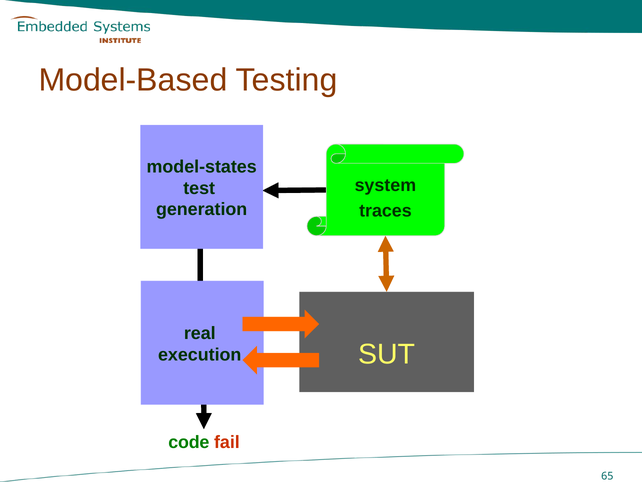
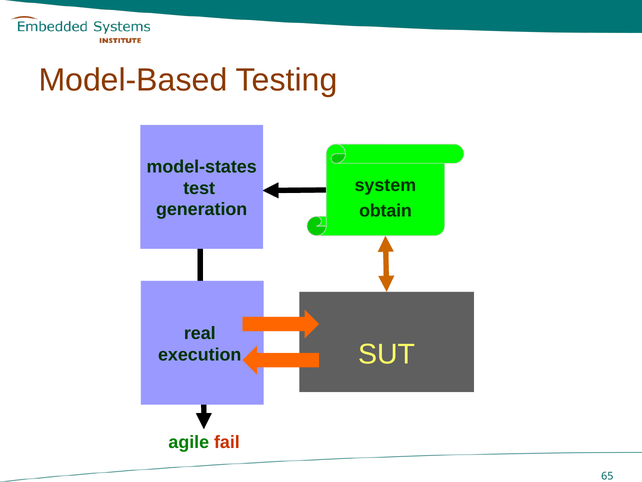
traces: traces -> obtain (385, 211)
code: code -> agile (189, 442)
